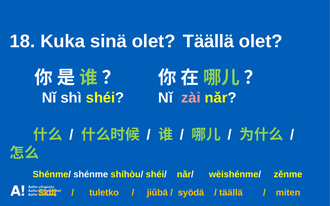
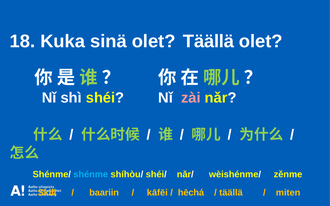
shénme colour: white -> light blue (91, 174)
tuletko: tuletko -> baariin (104, 193)
jiǔbā: jiǔbā -> kāfēi (157, 193)
syödä: syödä -> hēchá (191, 193)
